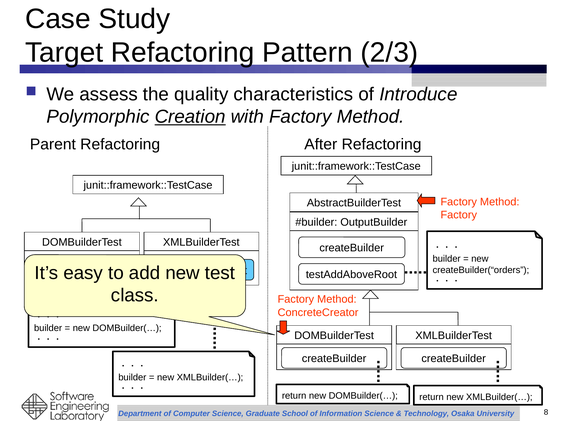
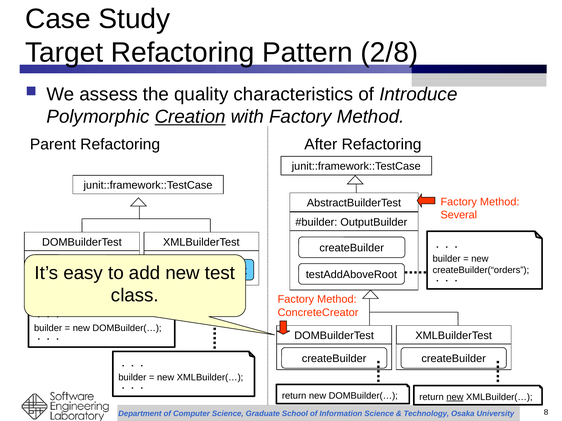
2/3: 2/3 -> 2/8 (389, 53)
Factory: Factory -> Several (459, 215)
new underline: none -> present (455, 398)
